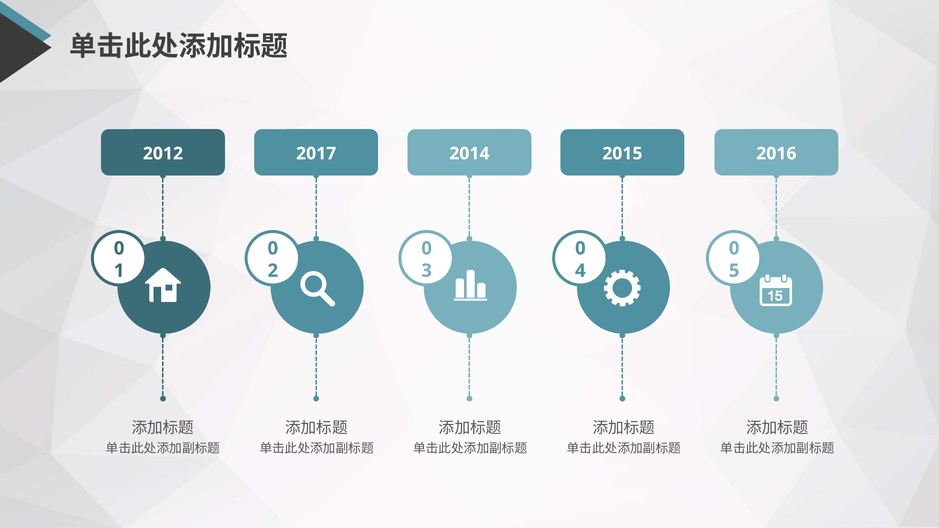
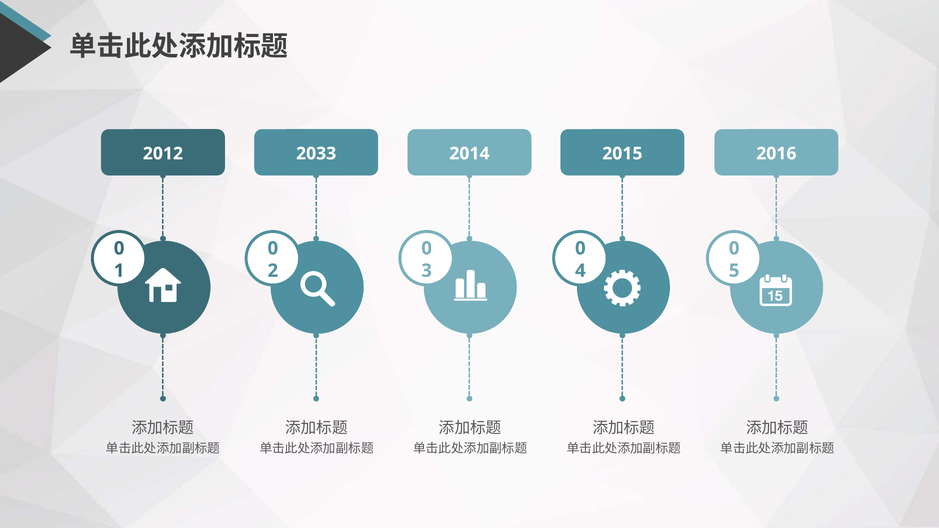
2017: 2017 -> 2033 (316, 154)
